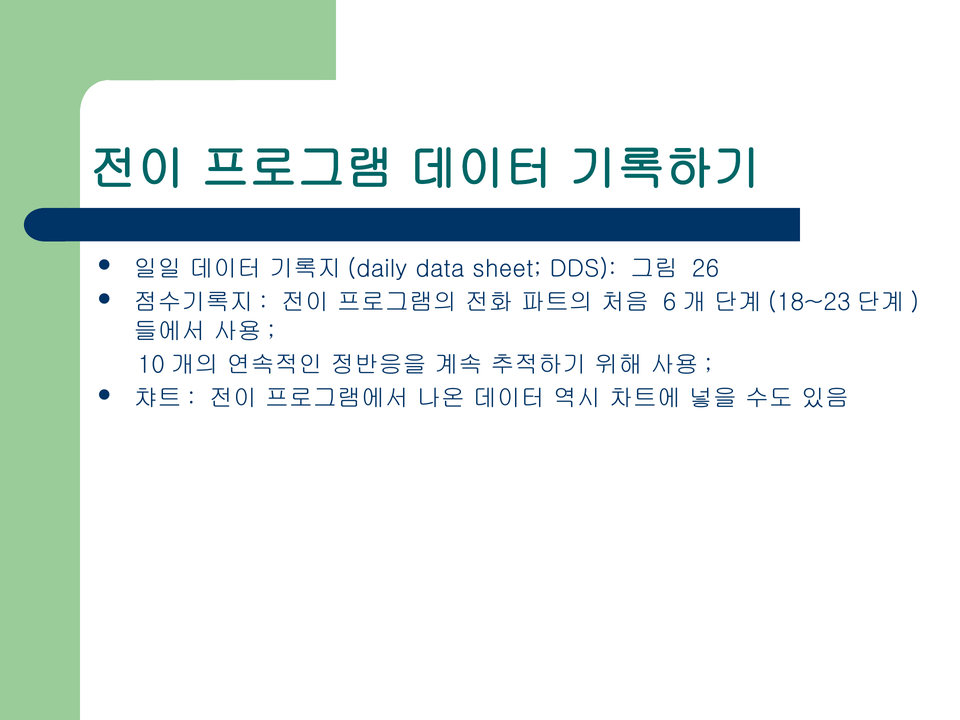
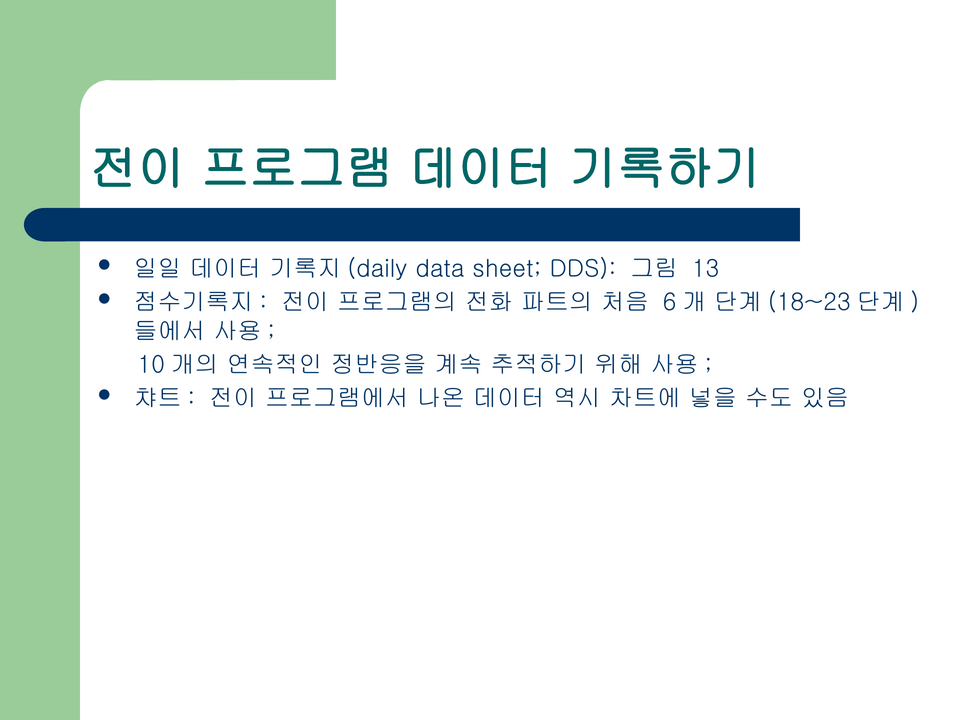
26: 26 -> 13 (706, 269)
